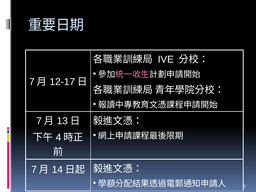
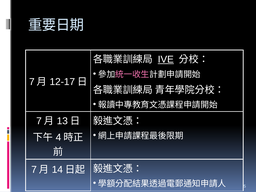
IVE underline: none -> present (166, 59)
